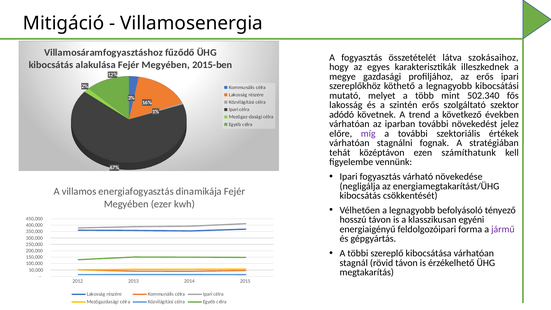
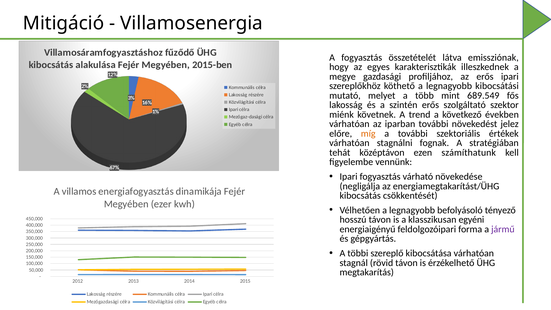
szokásaihoz: szokásaihoz -> emissziónak (493, 58)
502.340: 502.340 -> 689.549 (483, 96)
adódó: adódó -> miénk (342, 115)
míg colour: purple -> orange (368, 133)
